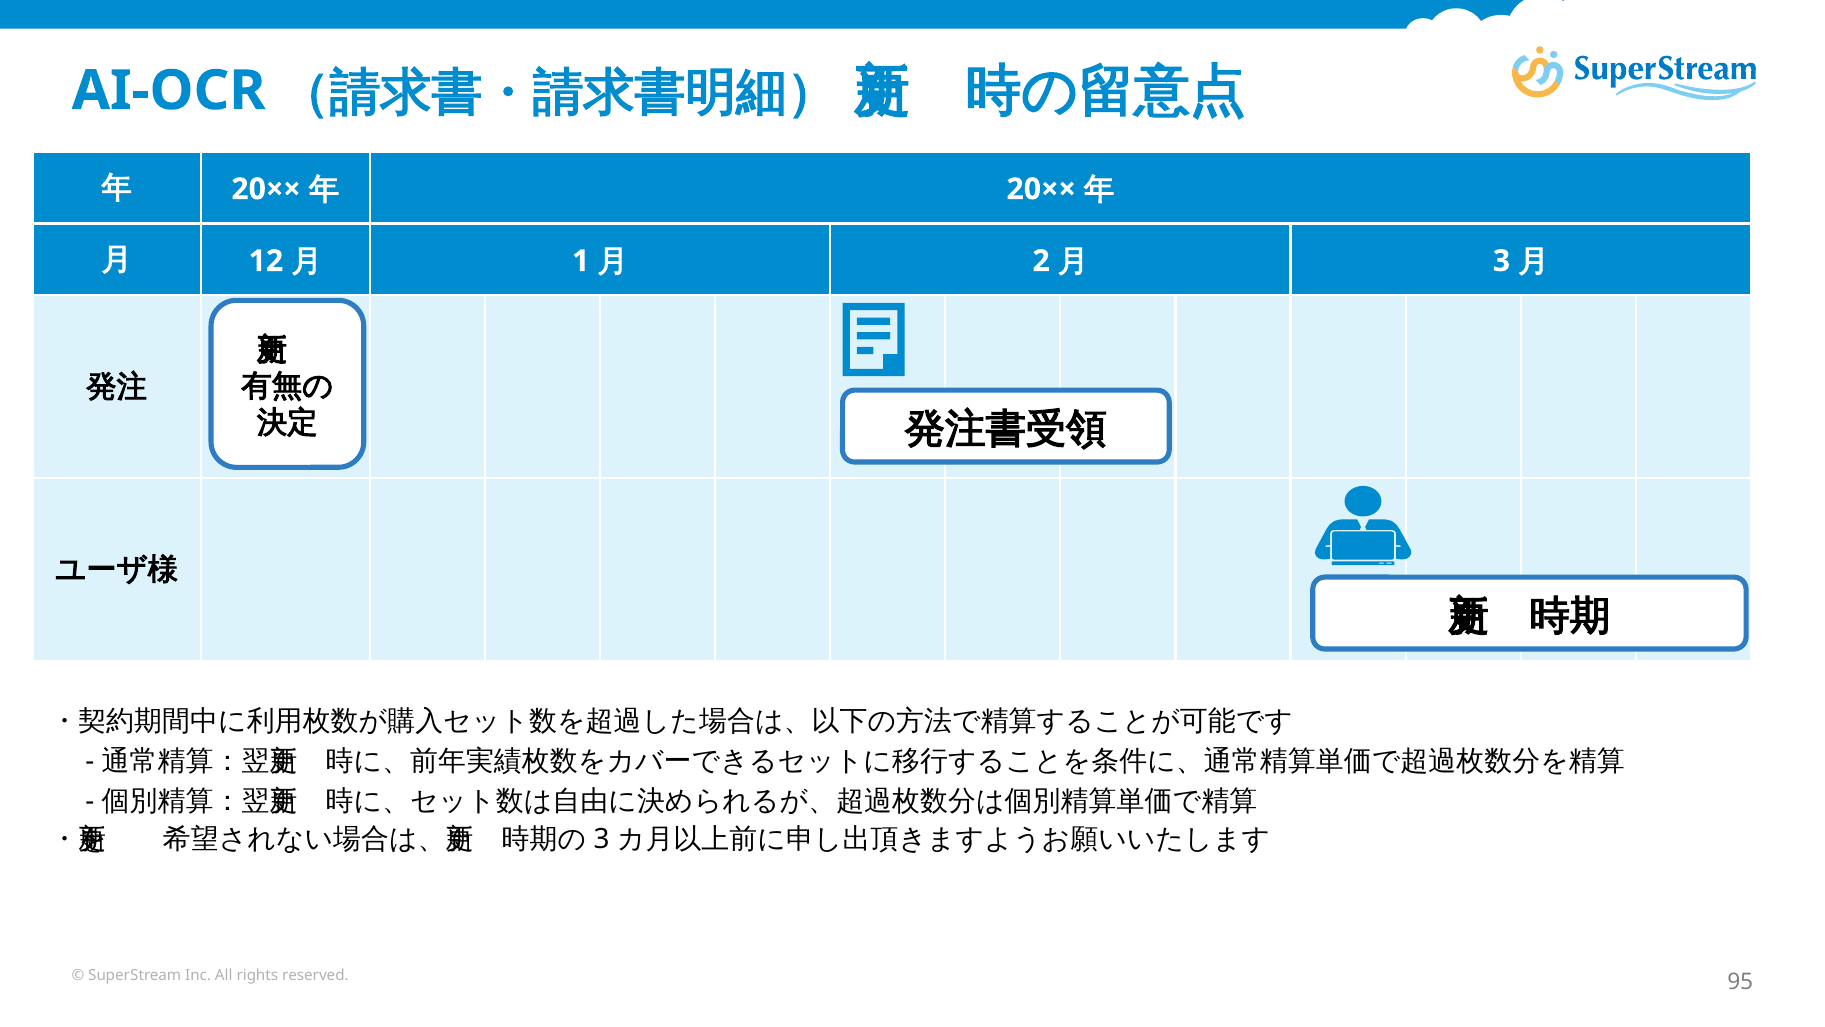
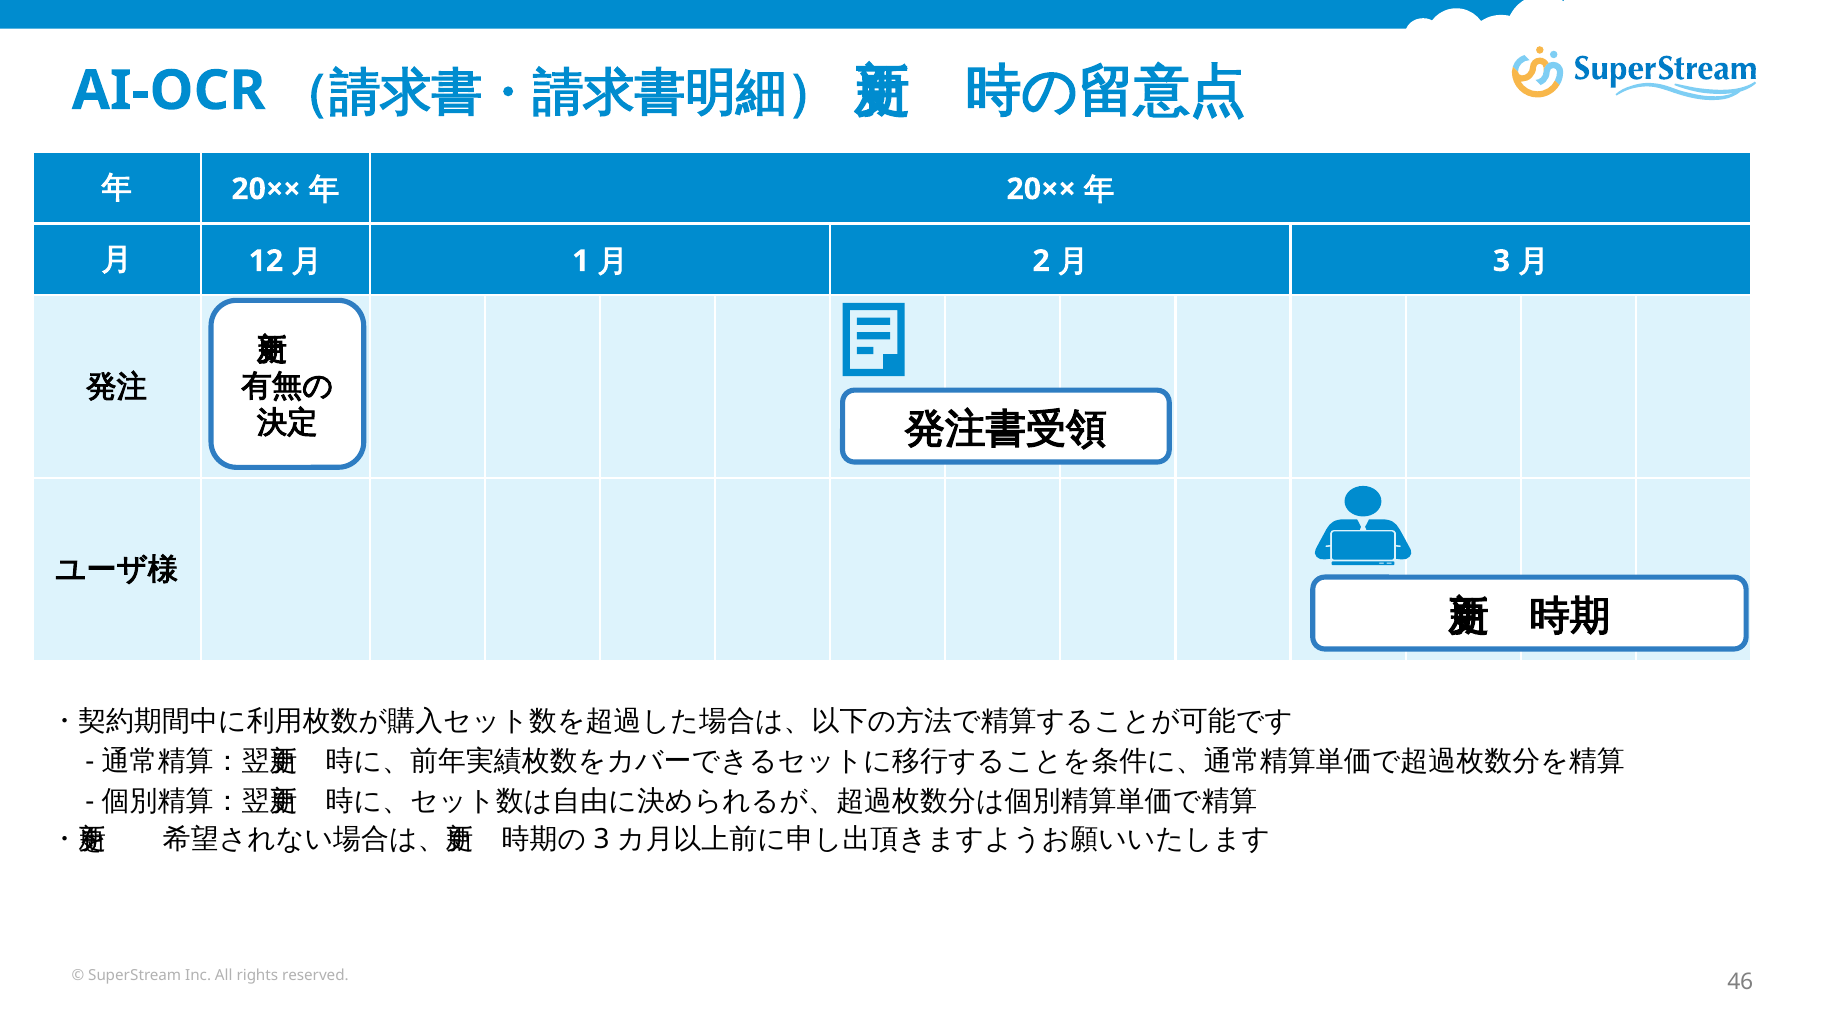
95: 95 -> 46 (1740, 981)
